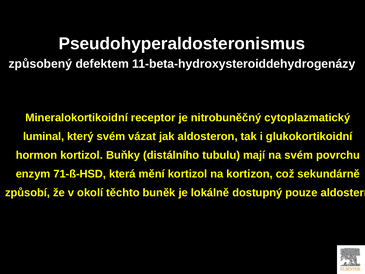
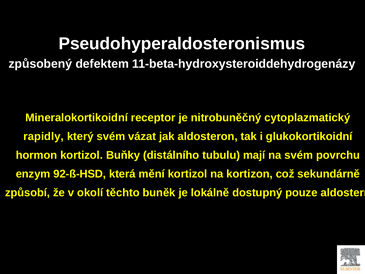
luminal: luminal -> rapidly (44, 136)
71-ß-HSD: 71-ß-HSD -> 92-ß-HSD (80, 174)
